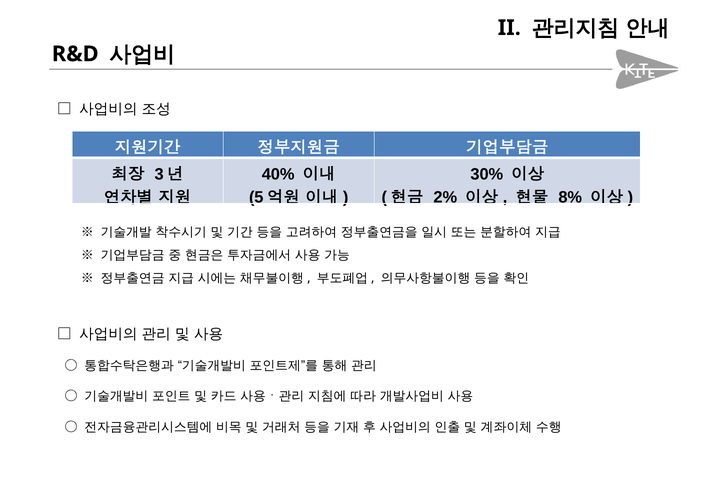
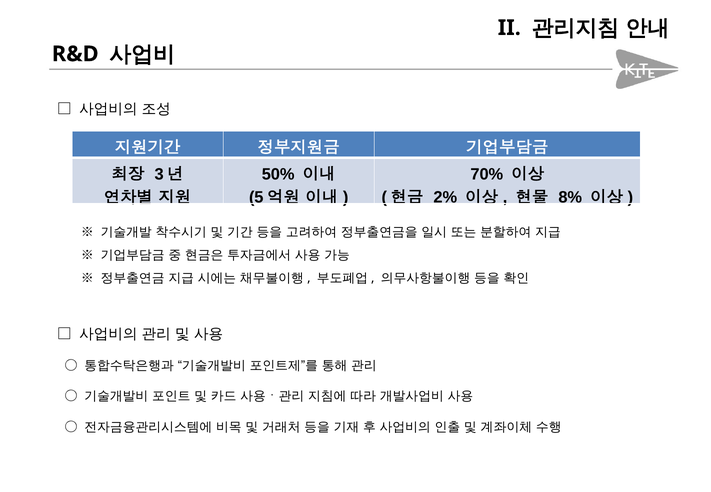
40%: 40% -> 50% (278, 174)
30%: 30% -> 70% (487, 174)
